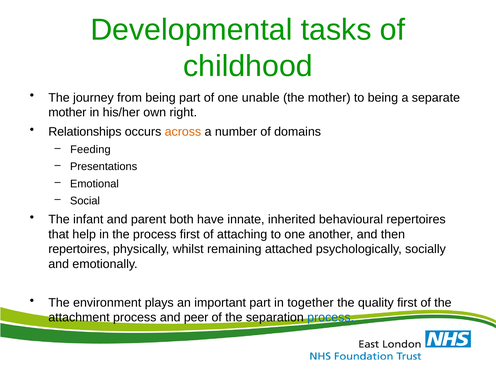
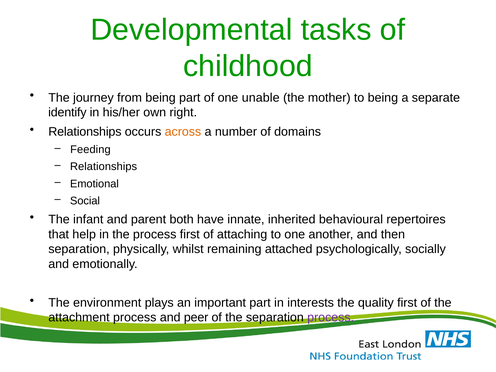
mother: mother -> identify (67, 112)
Presentations: Presentations -> Relationships (104, 167)
repertoires: repertoires -> separation (79, 249)
together: together -> interests (311, 303)
process colour: blue -> purple (331, 318)
